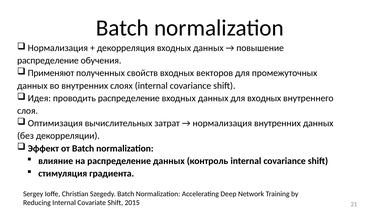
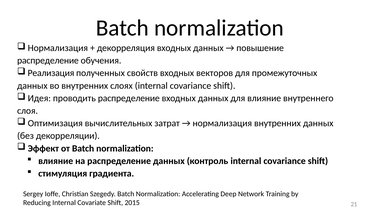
Применяют: Применяют -> Реализация (51, 73)
для входных: входных -> влияние (264, 98)
